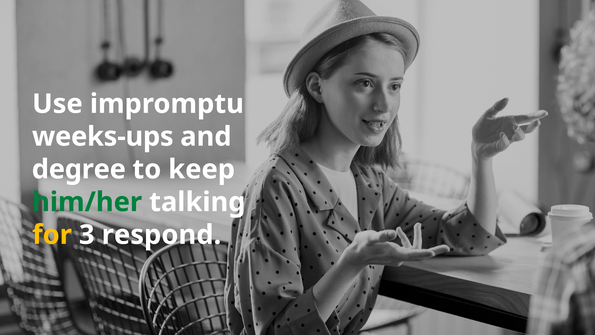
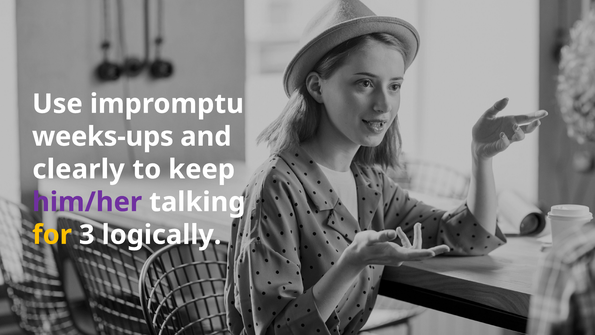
degree: degree -> clearly (79, 169)
him/her colour: green -> purple (87, 202)
respond: respond -> logically (162, 235)
